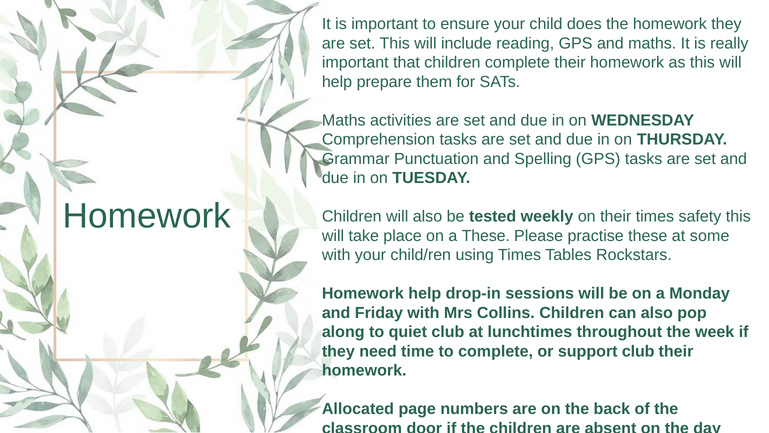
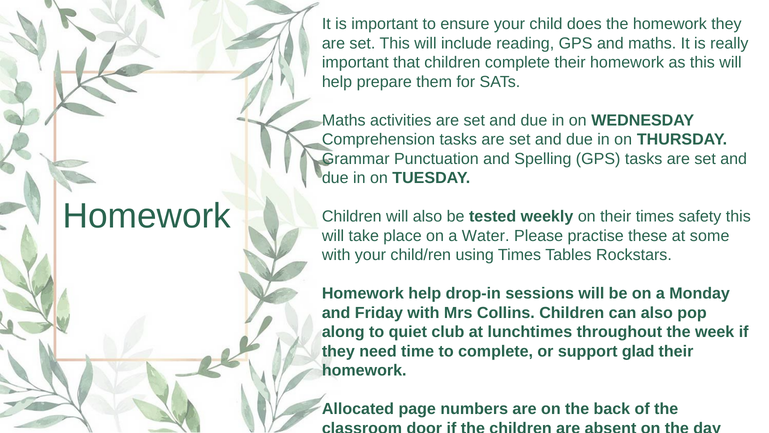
a These: These -> Water (486, 236)
support club: club -> glad (638, 351)
